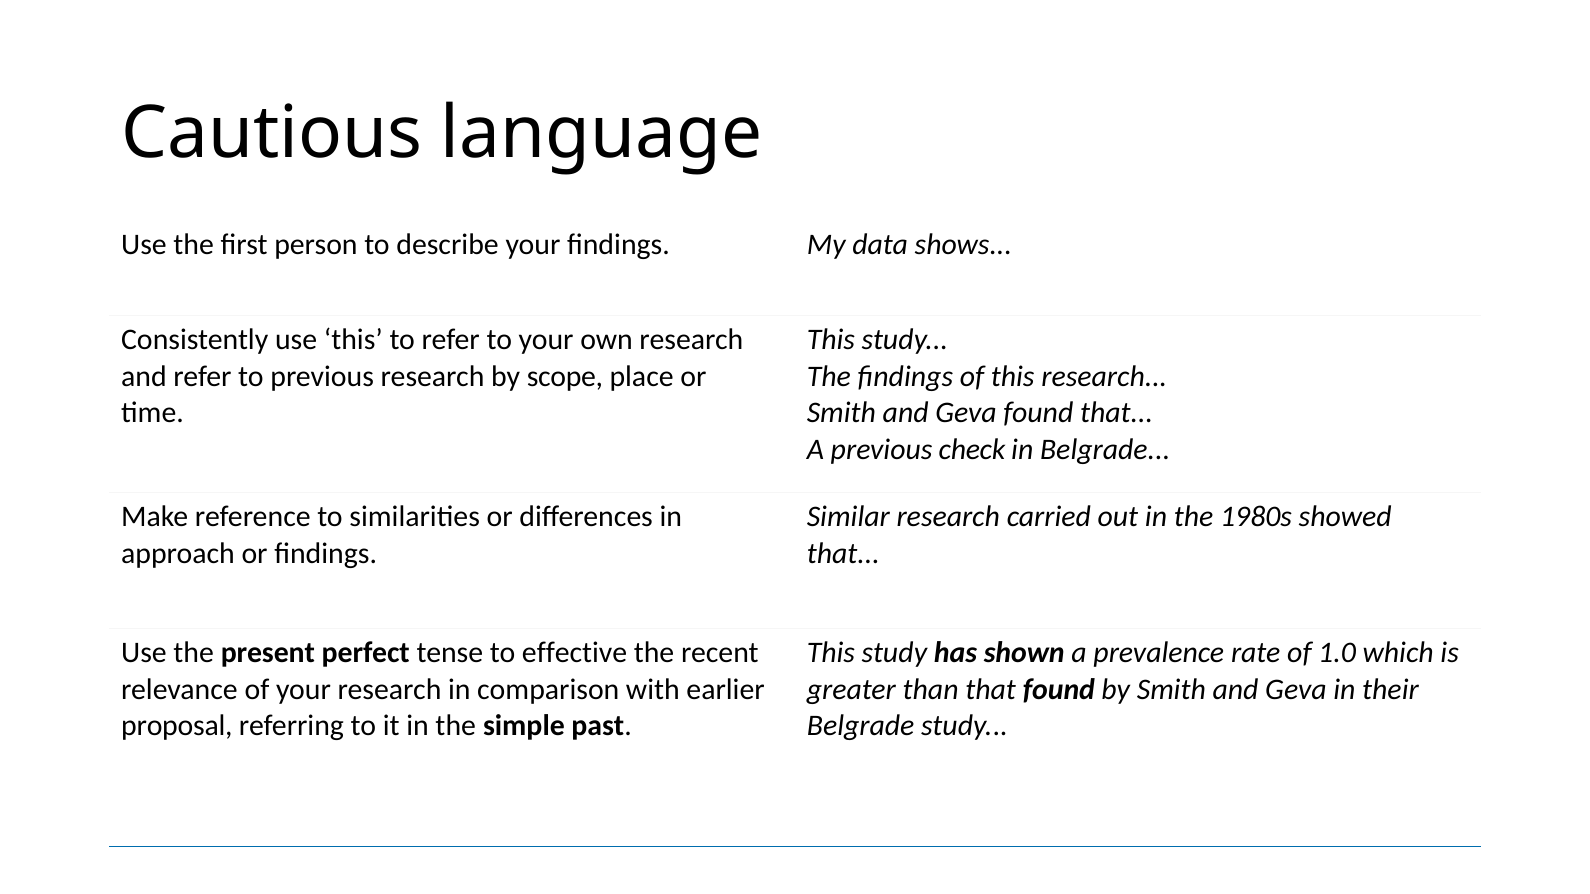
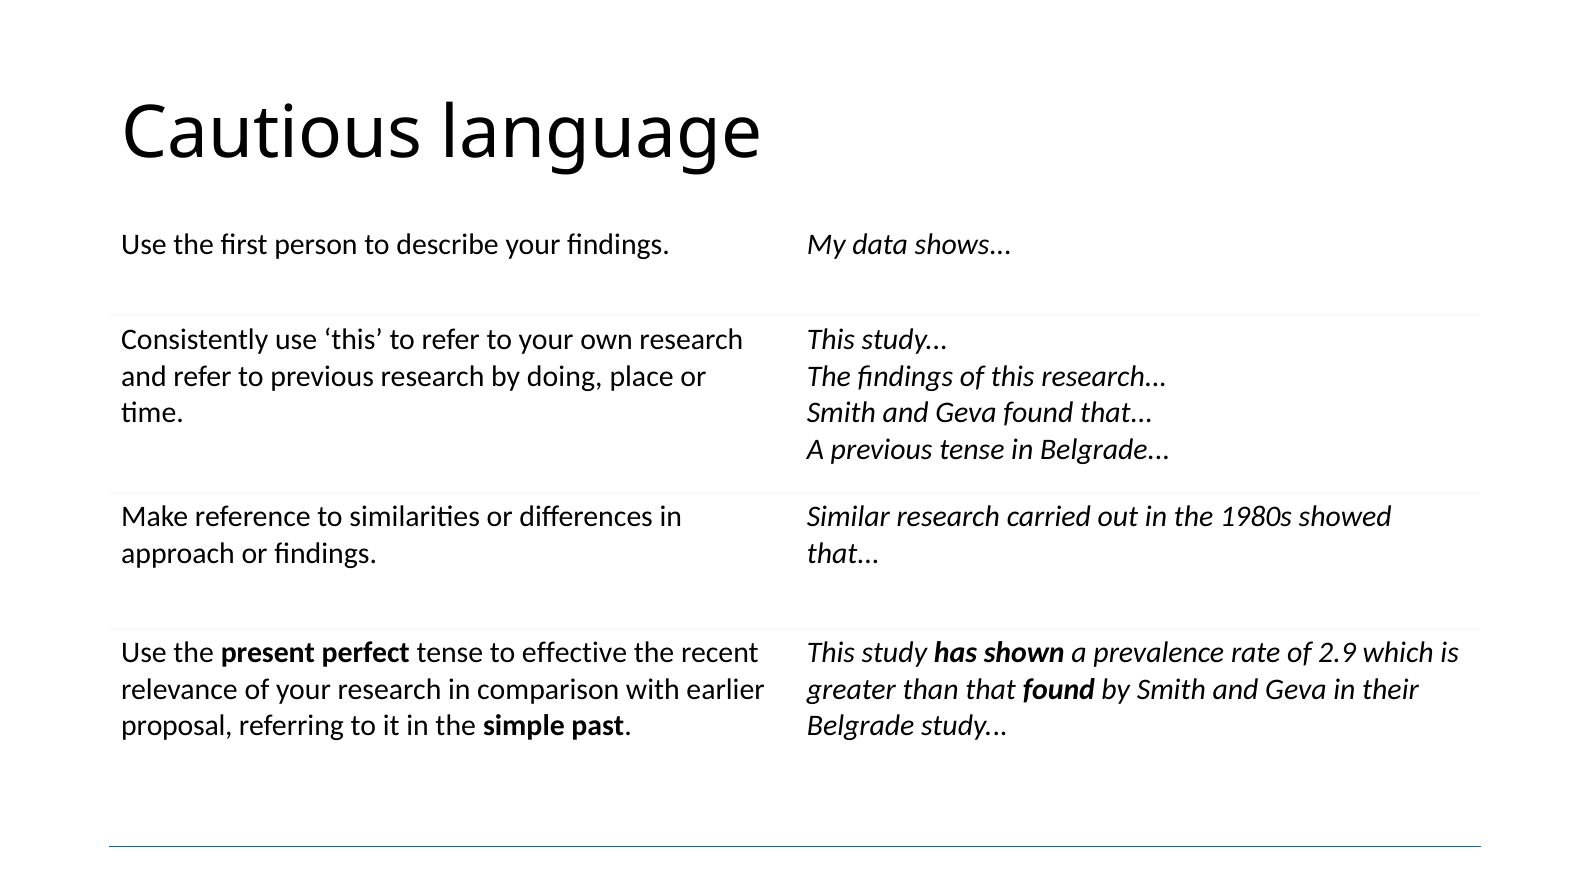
scope: scope -> doing (565, 377)
previous check: check -> tense (972, 449)
1.0: 1.0 -> 2.9 (1337, 653)
